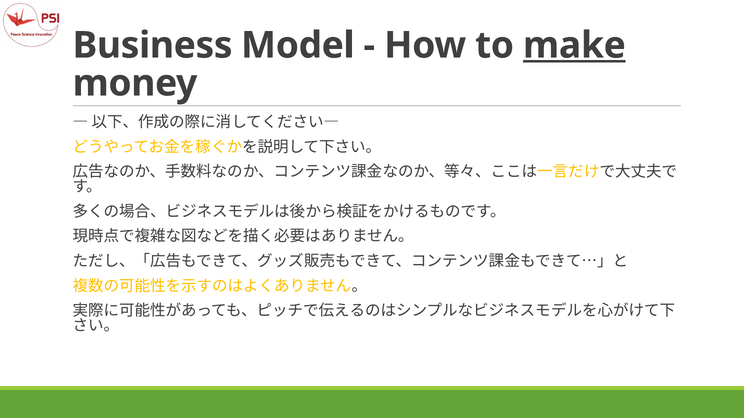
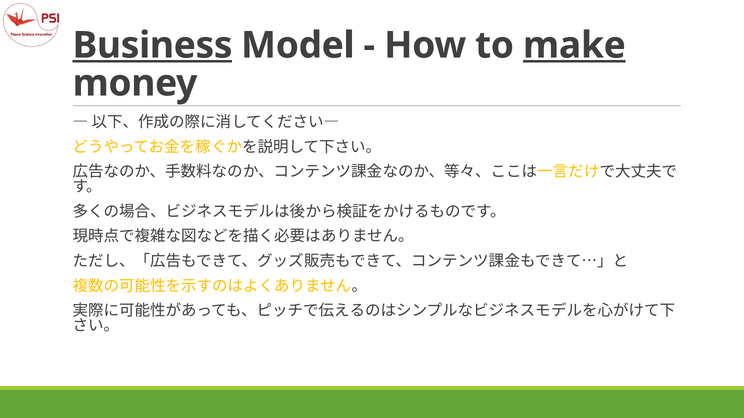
Business underline: none -> present (153, 45)
